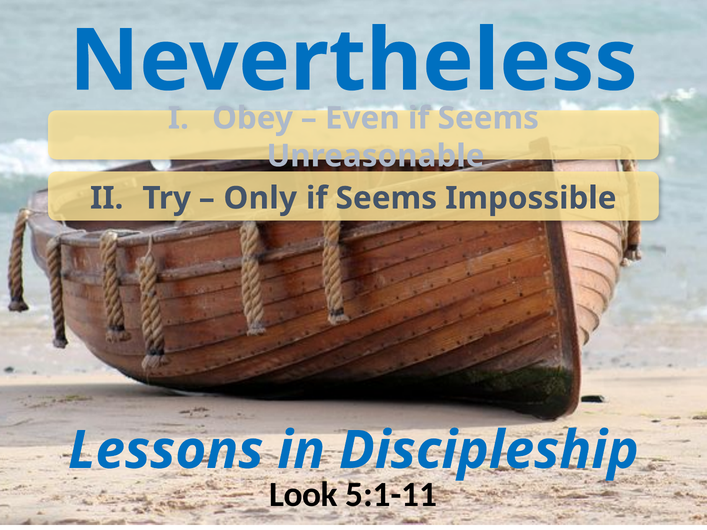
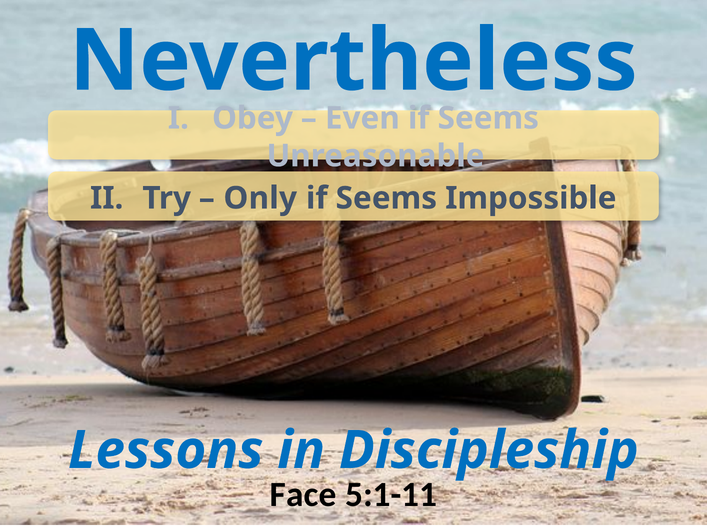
Look: Look -> Face (303, 495)
